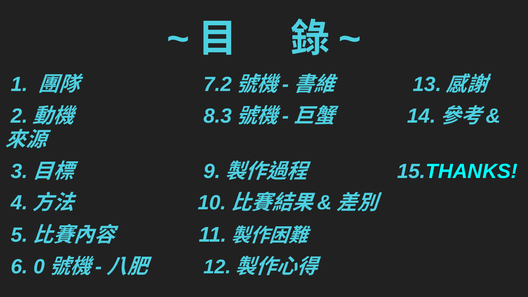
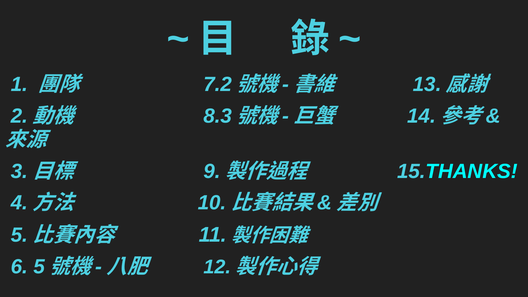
6 0: 0 -> 5 (39, 267)
